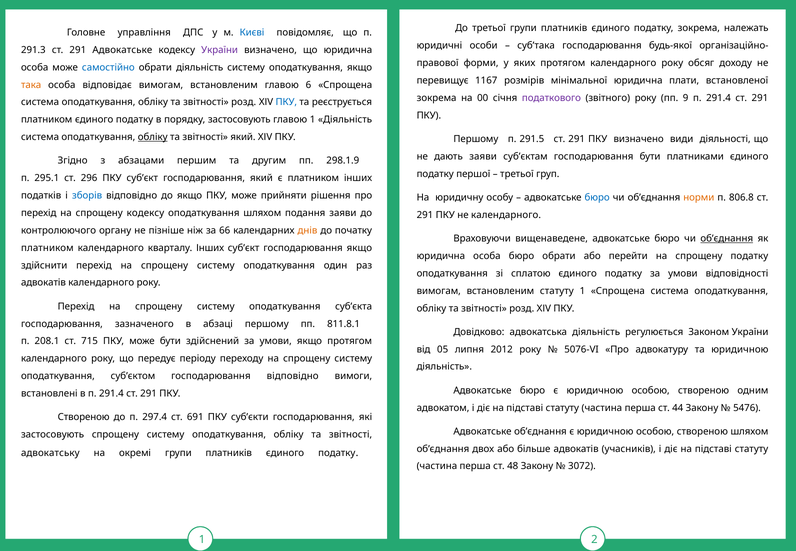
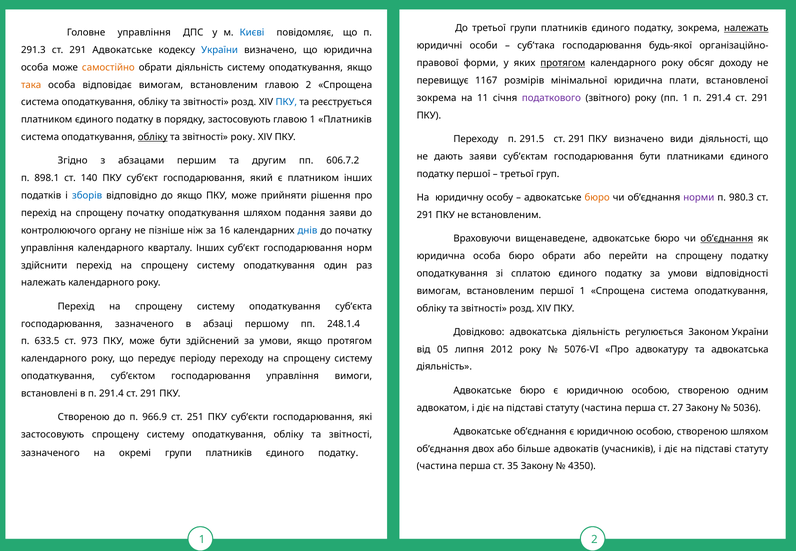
належать underline: none -> present (746, 28)
України colour: purple -> blue (220, 50)
протягом underline: none -> present (563, 63)
самостійно colour: blue -> orange (108, 67)
главою 6: 6 -> 2 (308, 85)
00: 00 -> 11 (483, 98)
пп 9: 9 -> 1 (686, 98)
1 Діяльність: Діяльність -> Платників (345, 120)
звітності який: який -> року (243, 137)
Першому: Першому -> Переходу (476, 139)
298.1.9: 298.1.9 -> 606.7.2 (343, 161)
295.1: 295.1 -> 898.1 (47, 178)
296: 296 -> 140 (89, 178)
бюро colour: blue -> orange (597, 198)
норми colour: orange -> purple (699, 198)
806.8: 806.8 -> 980.3 (741, 198)
спрощену кодексу: кодексу -> початку (146, 213)
не календарного: календарного -> встановленим (506, 215)
66: 66 -> 16 (225, 231)
днів colour: orange -> blue (307, 231)
платником: платником -> управління (47, 248)
господарювання якщо: якщо -> норм (359, 248)
адвокатів: адвокатів -> належать (43, 283)
встановленим статуту: статуту -> першої (557, 291)
811.8.1: 811.8.1 -> 248.1.4 (344, 324)
208.1: 208.1 -> 633.5 (47, 341)
715: 715 -> 973 (90, 341)
та юридичною: юридичною -> адвокатська (740, 349)
господарювання відповідно: відповідно -> управління (293, 376)
44: 44 -> 27 (678, 408)
5476: 5476 -> 5036 (747, 408)
297.4: 297.4 -> 966.9 (155, 417)
691: 691 -> 251 (195, 417)
адвокатську: адвокатську -> зазначеного (50, 453)
48: 48 -> 35 (513, 466)
3072: 3072 -> 4350 (582, 466)
